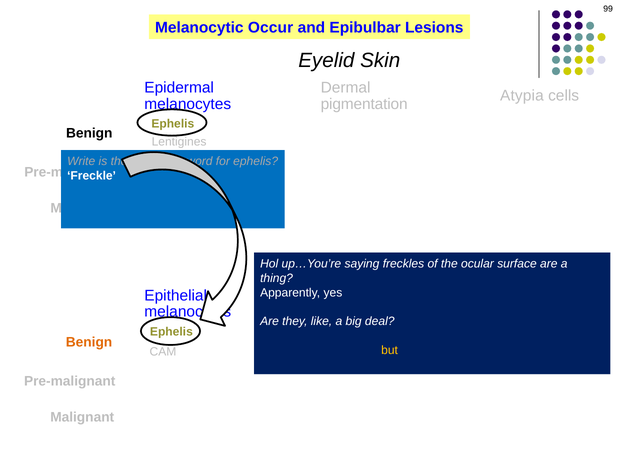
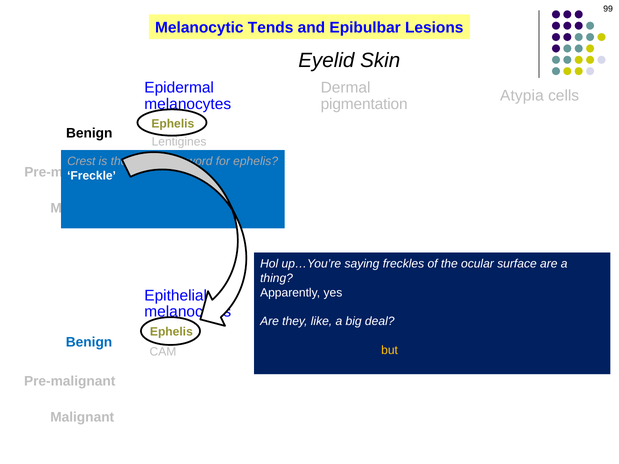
Occur: Occur -> Tends (271, 28)
Write: Write -> Crest (81, 161)
Benign colour: orange -> blue (89, 342)
